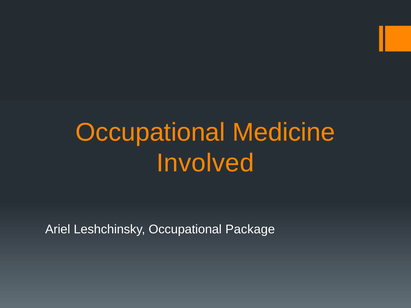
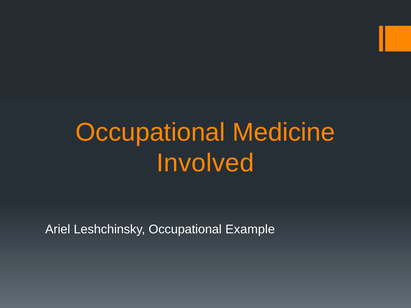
Package: Package -> Example (250, 230)
